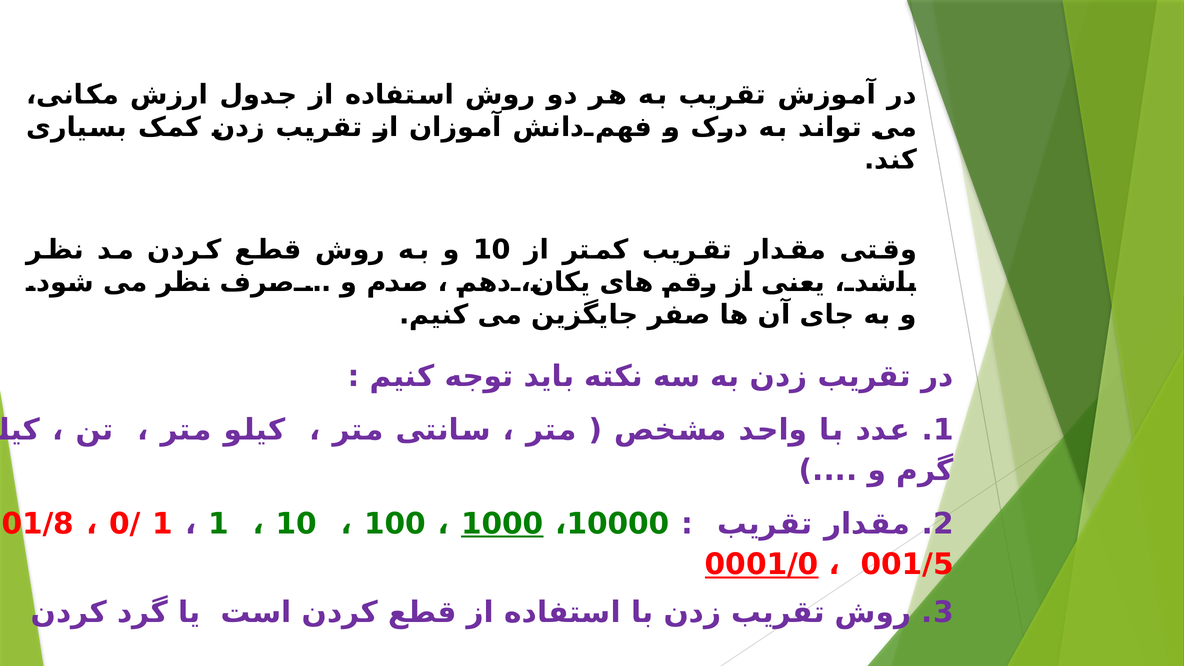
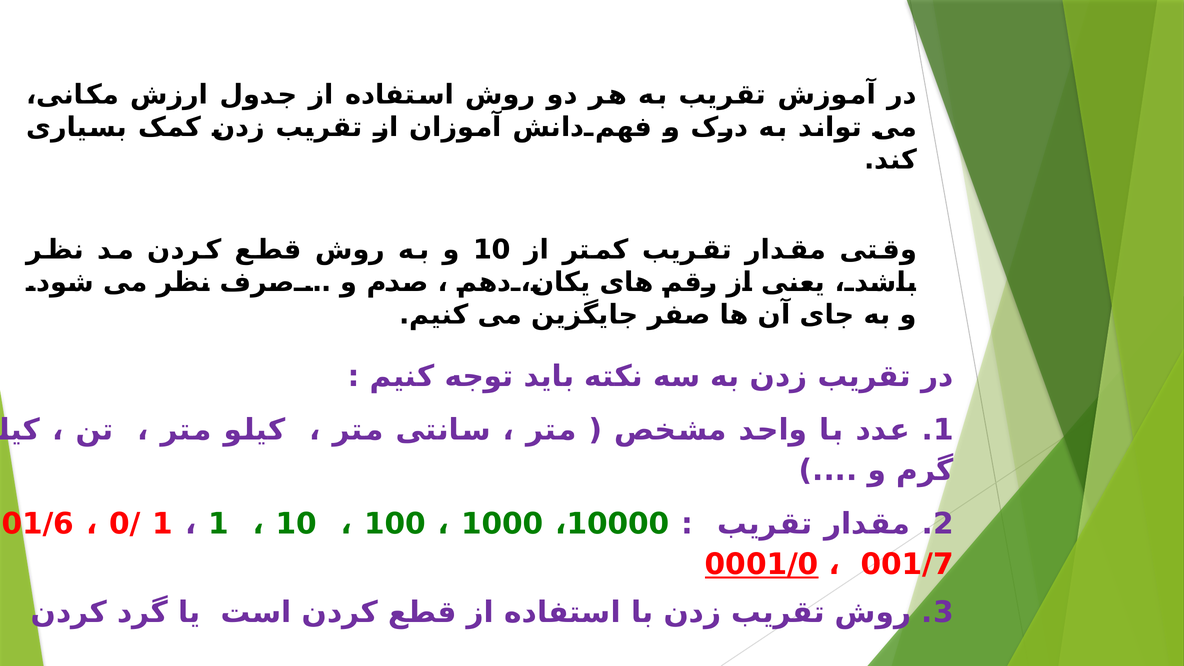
01/8: 01/8 -> 01/6 (38, 524)
1000 underline: present -> none (502, 524)
001/5: 001/5 -> 001/7 (907, 565)
